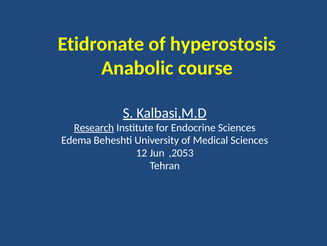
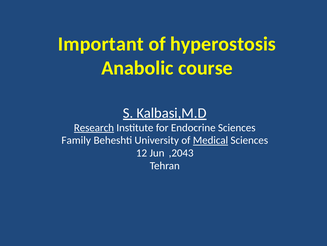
Etidronate: Etidronate -> Important (101, 44)
Edema: Edema -> Family (76, 140)
Medical underline: none -> present (211, 140)
,2053: ,2053 -> ,2043 (181, 153)
